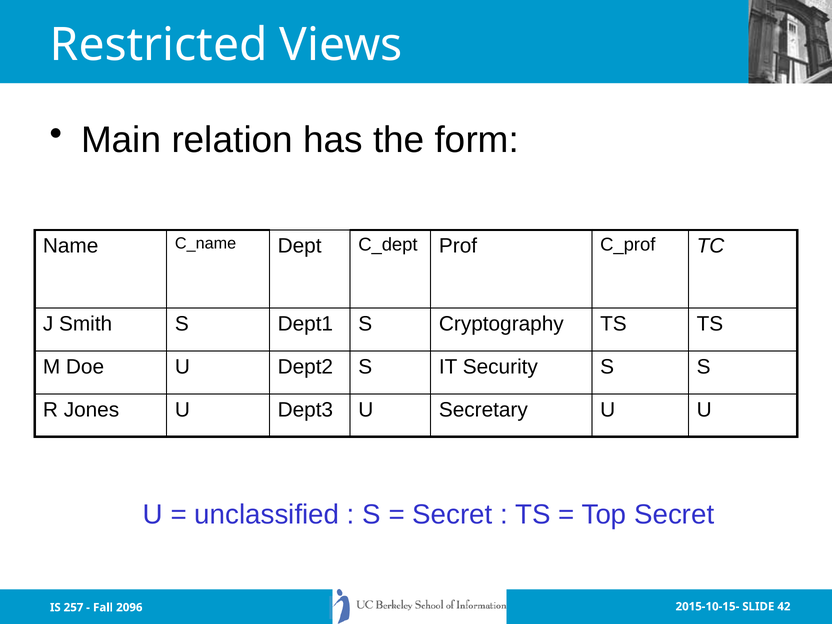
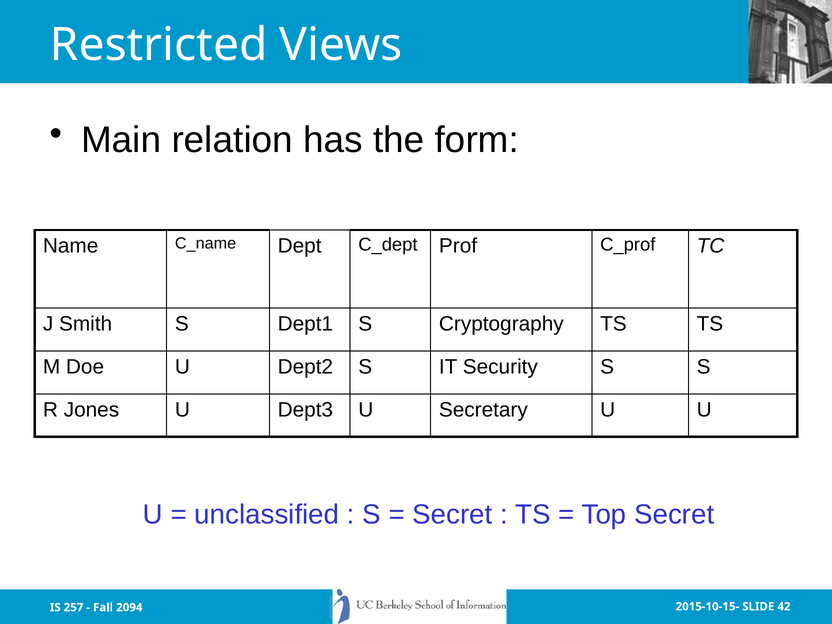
2096: 2096 -> 2094 (129, 607)
